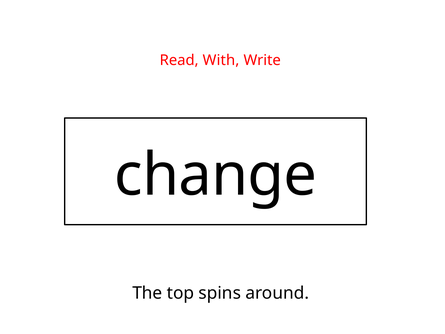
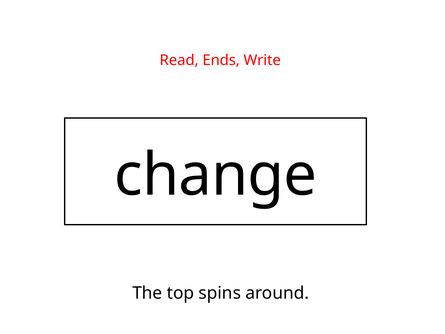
With: With -> Ends (221, 60)
